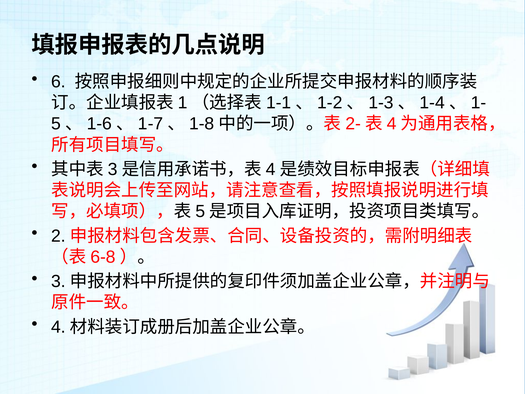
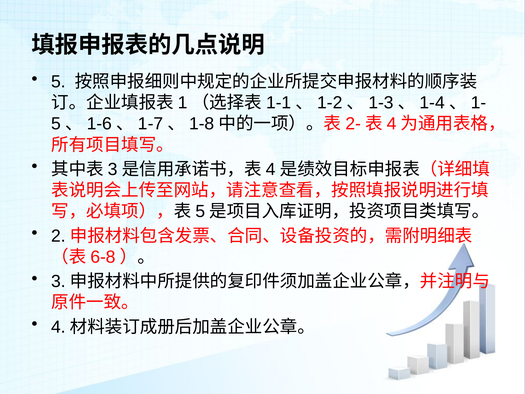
6: 6 -> 5 (58, 82)
